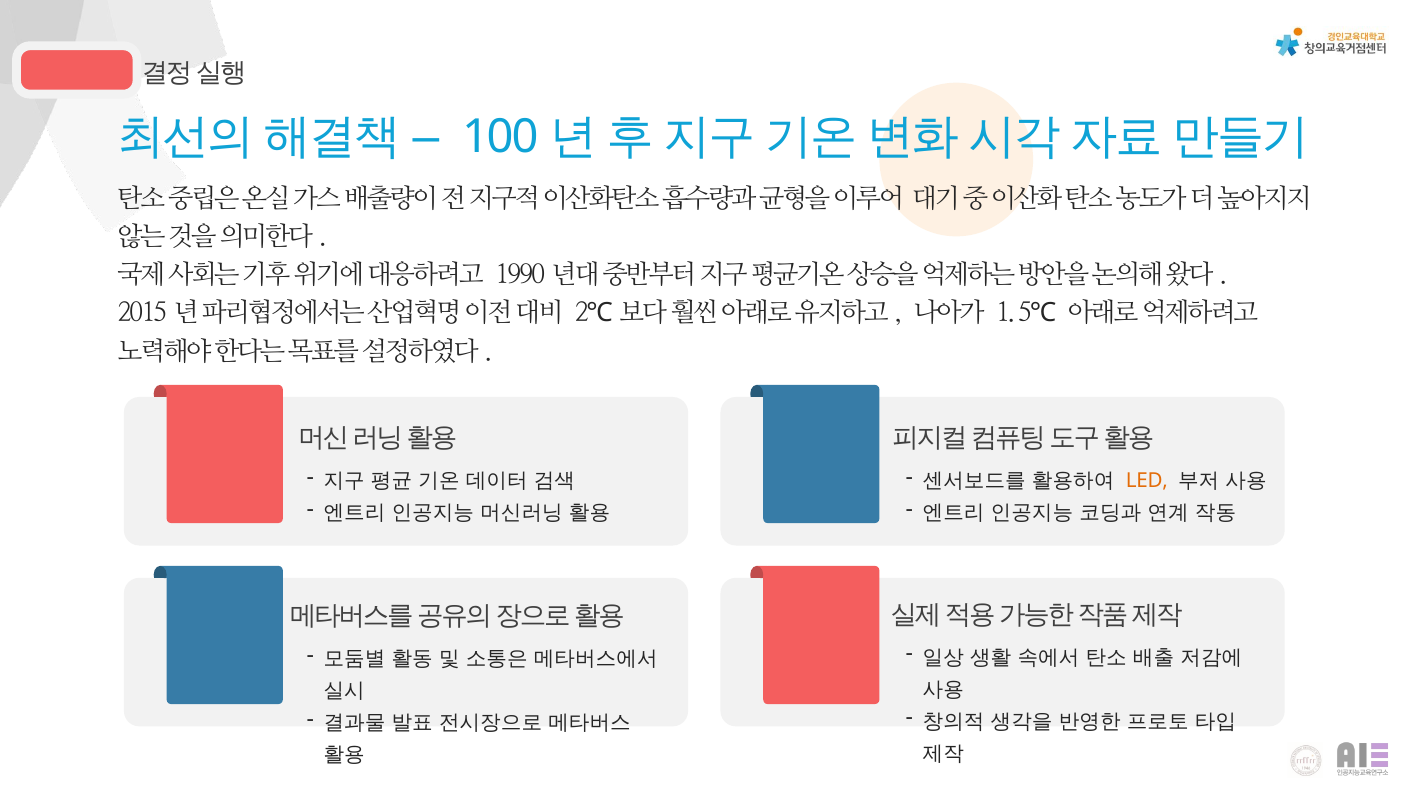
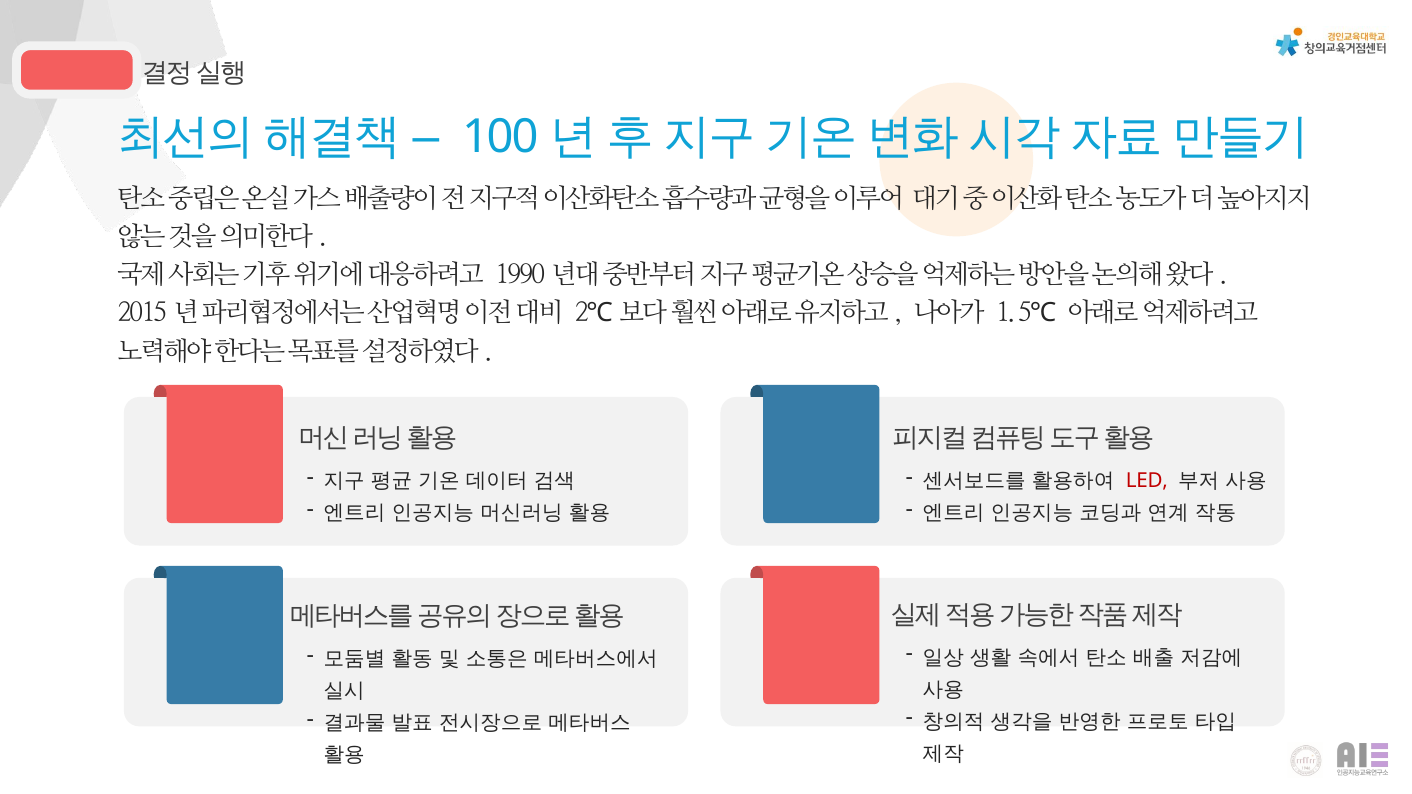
LED colour: orange -> red (1147, 481)
